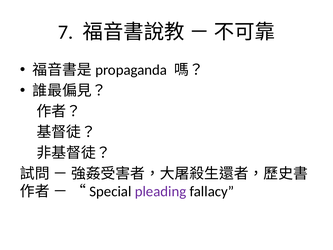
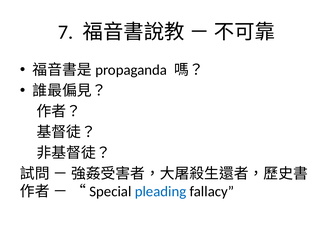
pleading colour: purple -> blue (161, 191)
